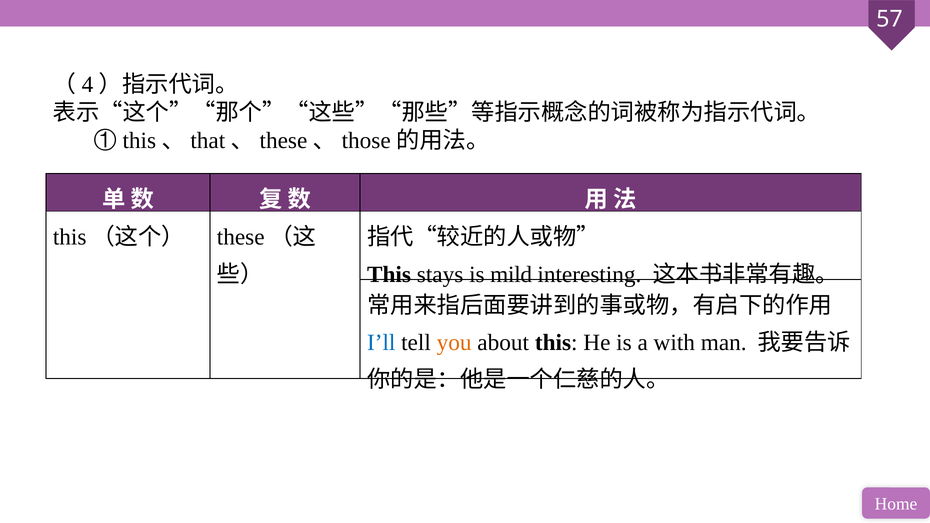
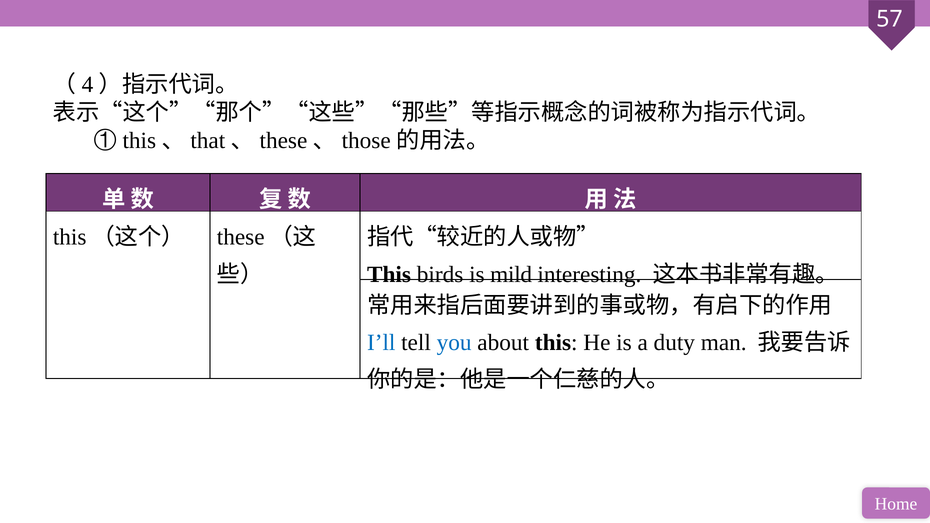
stays: stays -> birds (440, 274)
you colour: orange -> blue (454, 343)
with: with -> duty (674, 343)
